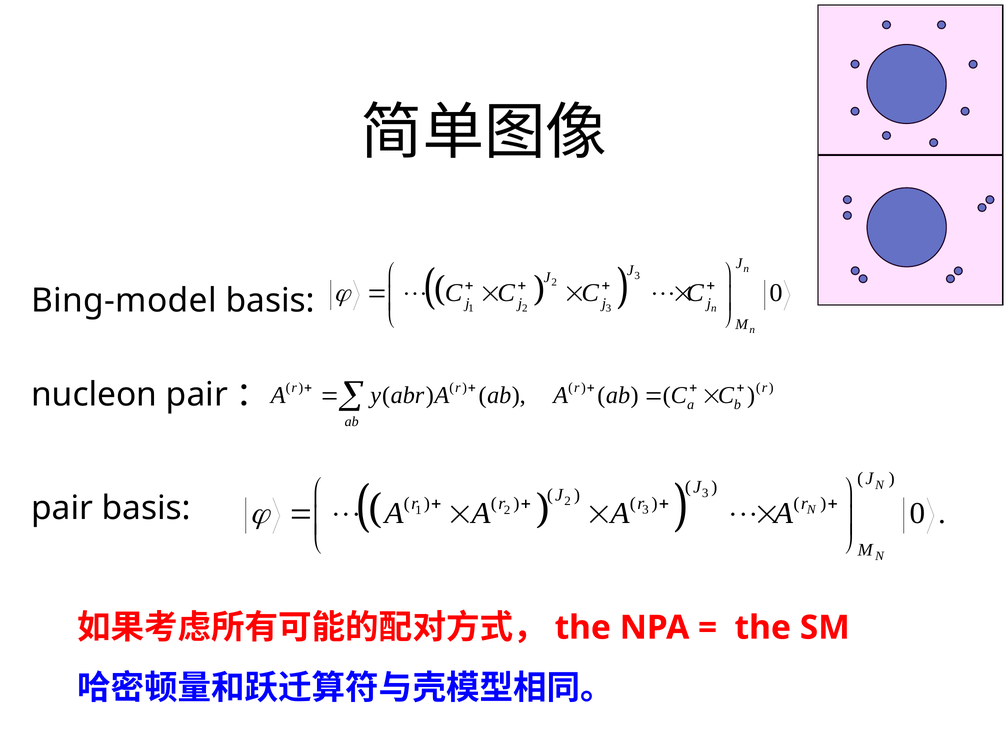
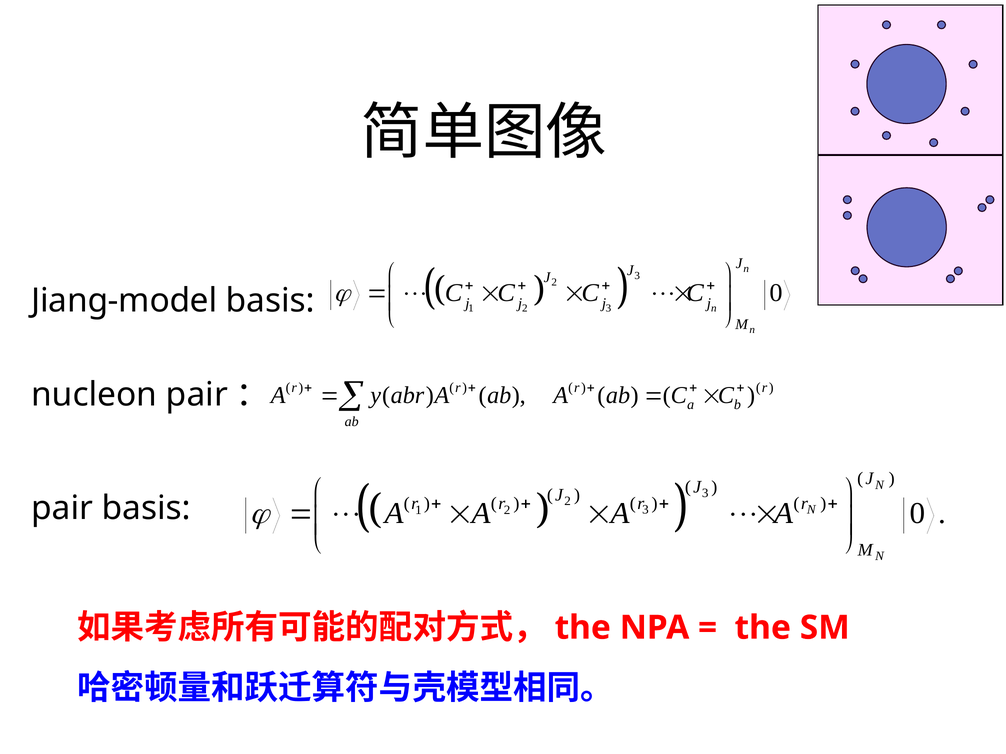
Bing-model: Bing-model -> Jiang-model (124, 301)
